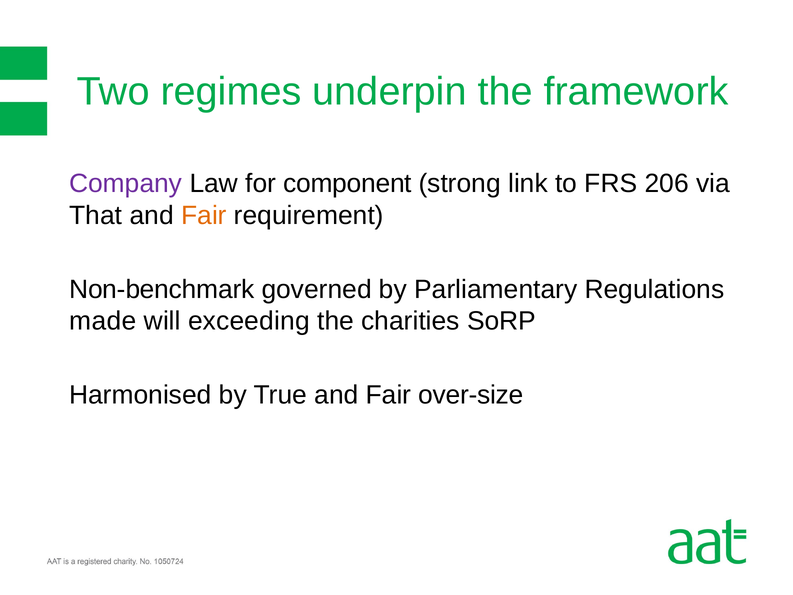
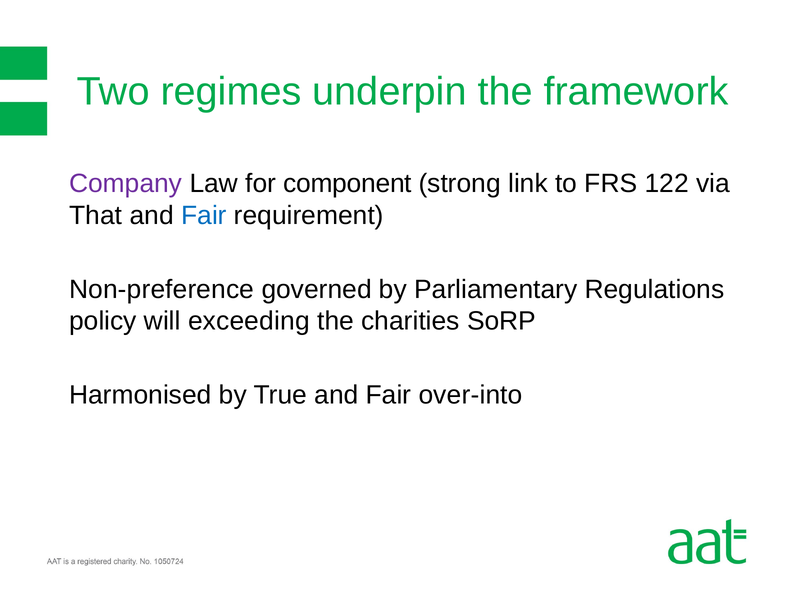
206: 206 -> 122 (667, 184)
Fair colour: orange -> blue (204, 215)
Non-benchmark: Non-benchmark -> Non-preference (162, 289)
made: made -> policy (103, 321)
over-size: over-size -> over-into (471, 395)
